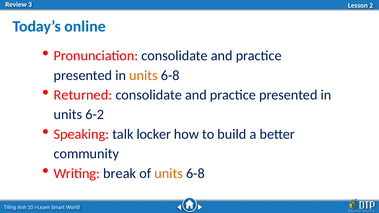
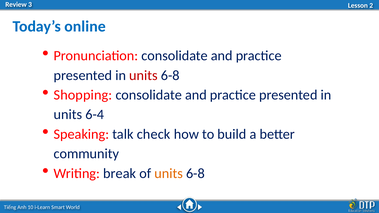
units colour: orange -> red (143, 75)
Returned: Returned -> Shopping (83, 95)
6-2: 6-2 -> 6-4 (95, 115)
locker: locker -> check (154, 134)
